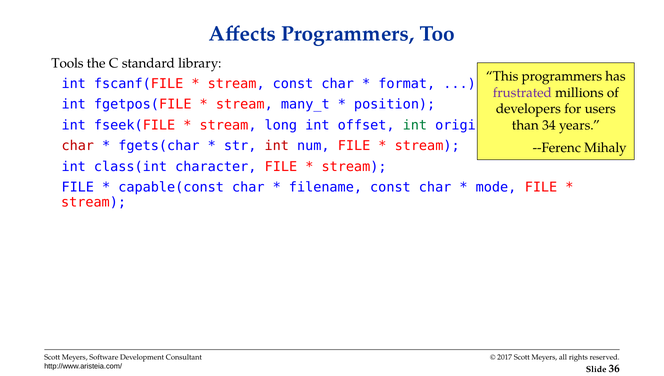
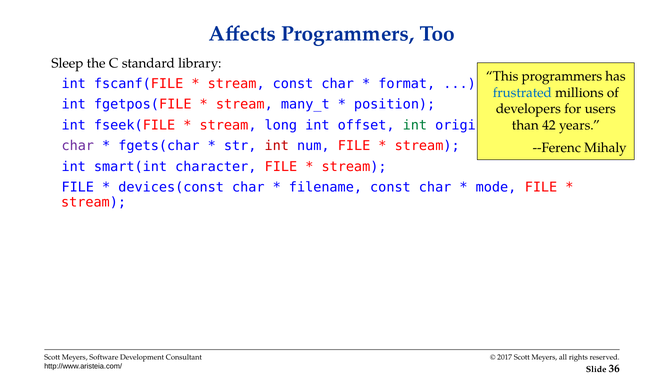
Tools: Tools -> Sleep (67, 63)
frustrated colour: purple -> blue (522, 93)
34: 34 -> 42 (549, 125)
char colour: red -> purple (78, 146)
class(int: class(int -> smart(int (131, 167)
capable(const: capable(const -> devices(const (171, 188)
